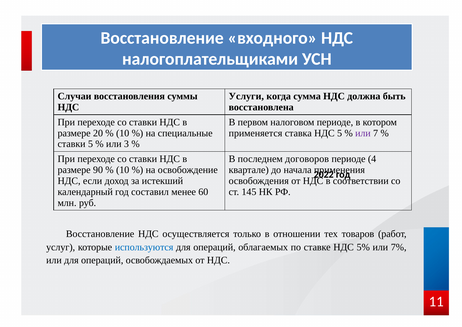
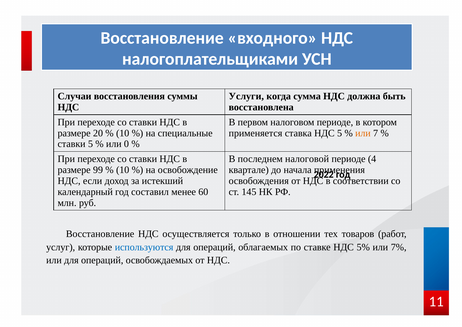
или colour: purple -> orange (363, 133)
3: 3 -> 0 (126, 144)
договоров: договоров -> налоговой (307, 159)
90: 90 -> 99 (98, 170)
